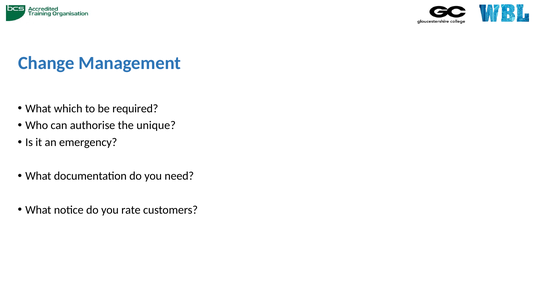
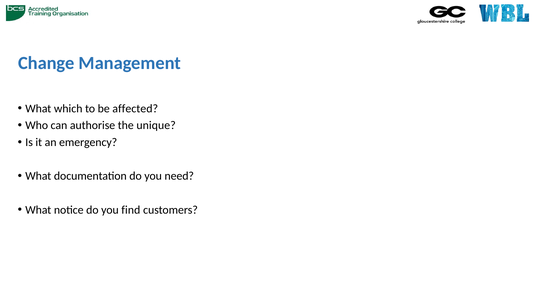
required: required -> affected (135, 108)
rate: rate -> find (131, 210)
